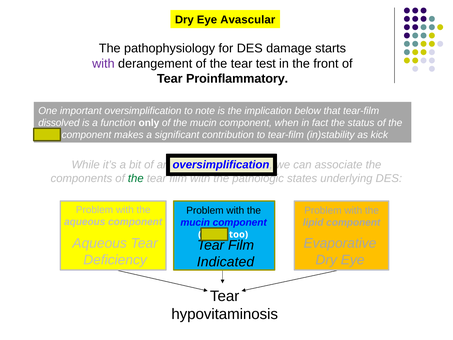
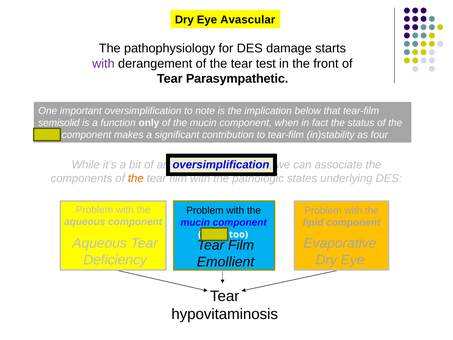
Proinflammatory: Proinflammatory -> Parasympathetic (237, 79)
dissolved: dissolved -> semisolid (59, 123)
kick: kick -> four (379, 135)
the colour: green -> orange (136, 178)
Indicated: Indicated -> Emollient (226, 262)
